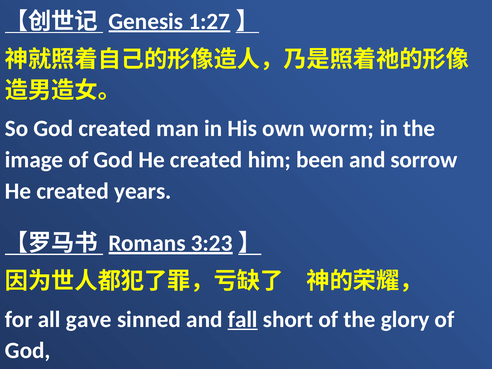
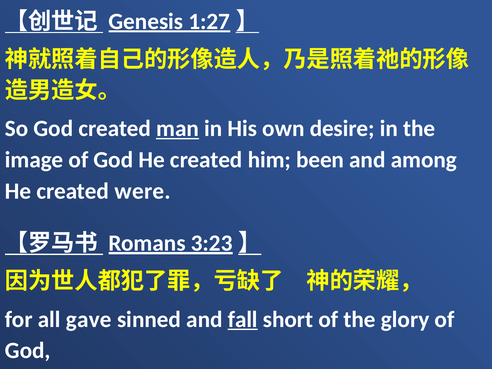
man underline: none -> present (178, 129)
worm: worm -> desire (342, 129)
sorrow: sorrow -> among (424, 160)
years: years -> were (143, 191)
